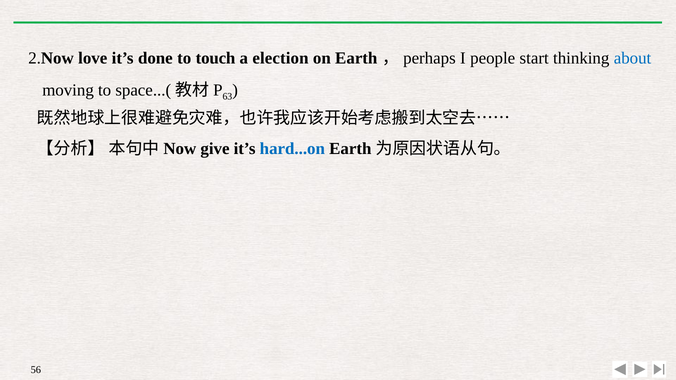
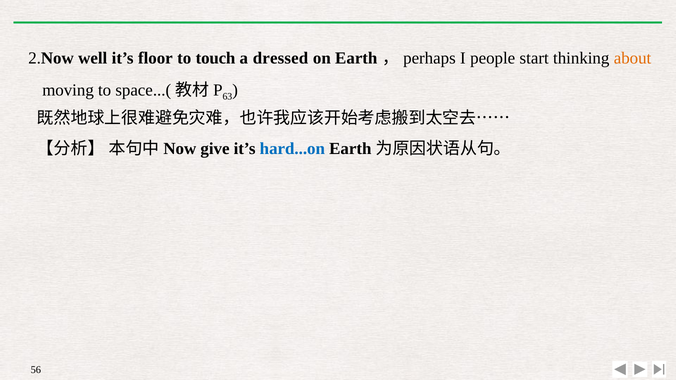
love: love -> well (93, 58)
done: done -> floor (155, 58)
election: election -> dressed (280, 58)
about colour: blue -> orange (633, 58)
